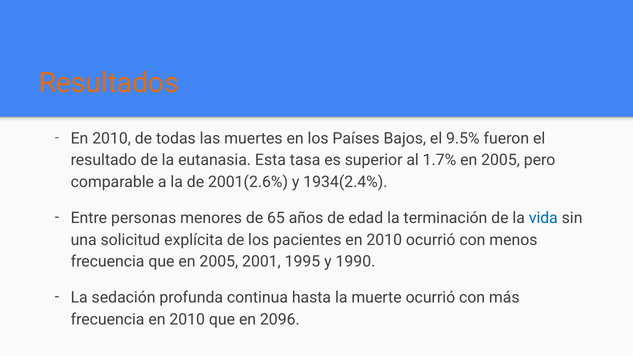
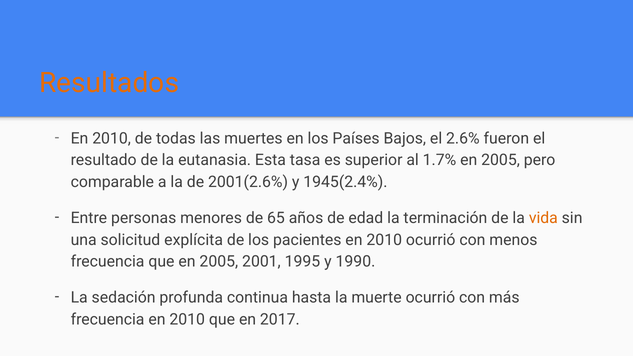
9.5%: 9.5% -> 2.6% (463, 138)
1934(2.4%: 1934(2.4% -> 1945(2.4% (345, 182)
vida colour: blue -> orange (543, 218)
2096: 2096 -> 2017 (280, 319)
